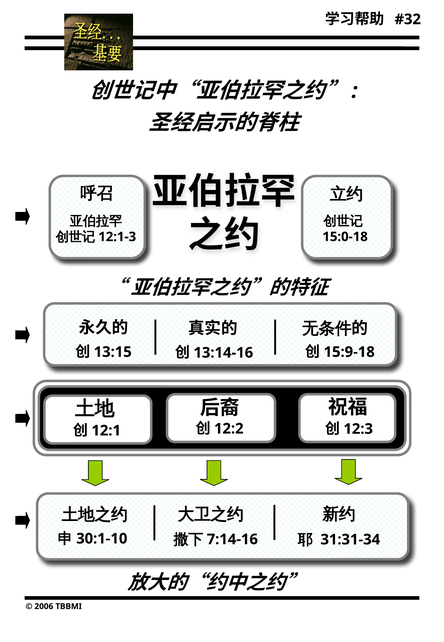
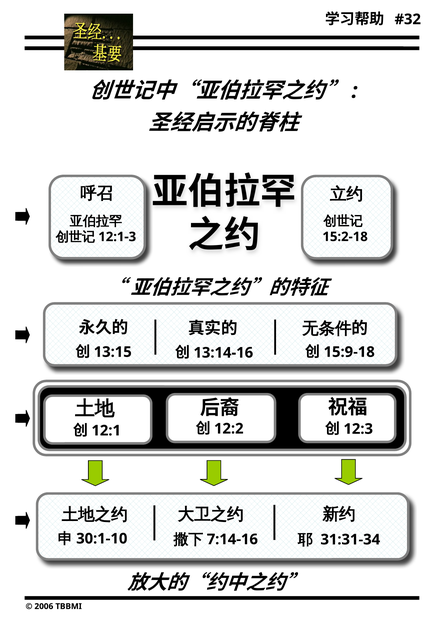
15:0-18: 15:0-18 -> 15:2-18 (345, 236)
